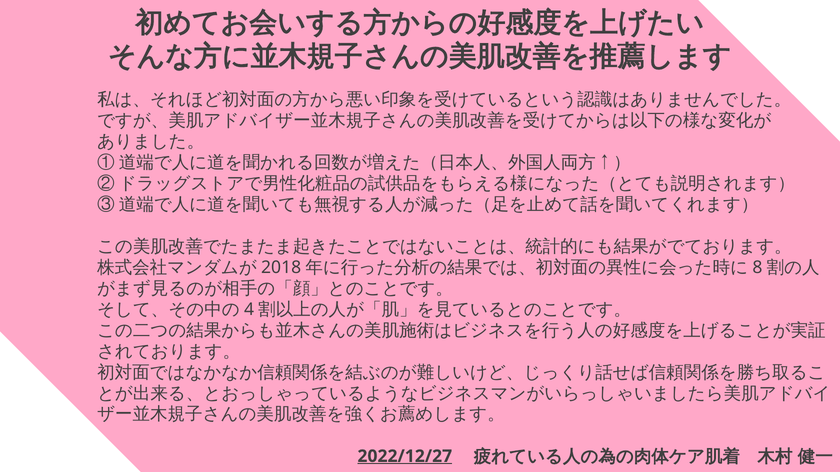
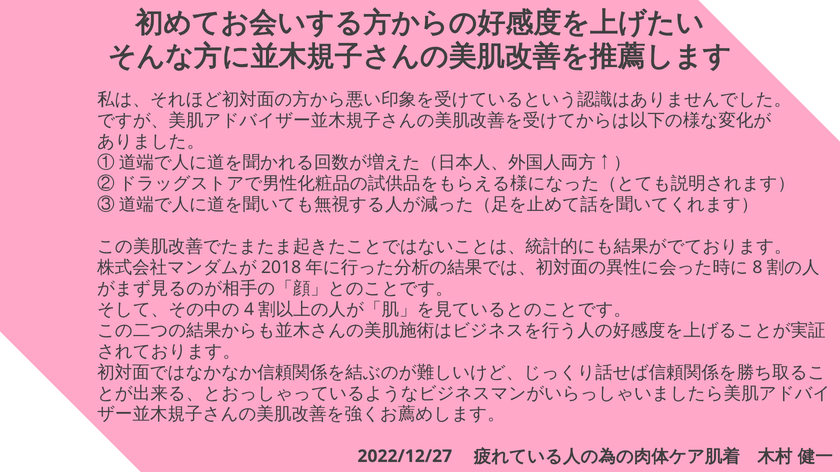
2022/12/27 underline: present -> none (405, 457)
